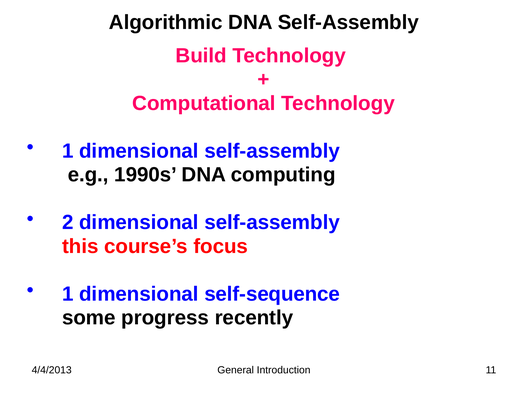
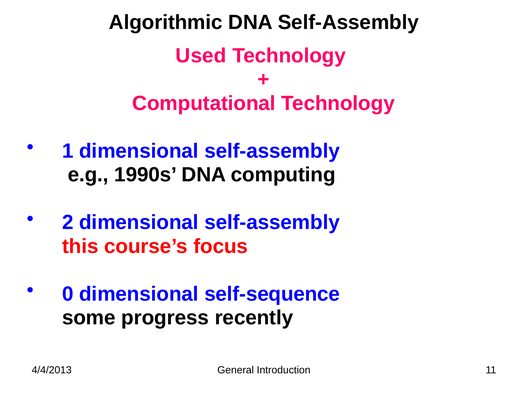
Build: Build -> Used (201, 56)
1: 1 -> 0 (68, 294)
